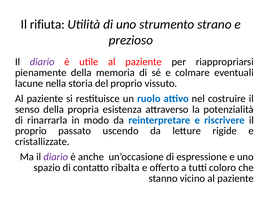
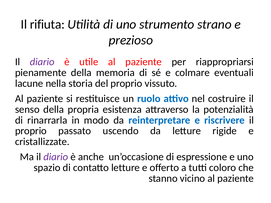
contatto ribalta: ribalta -> letture (126, 168)
